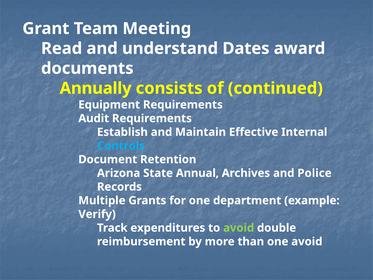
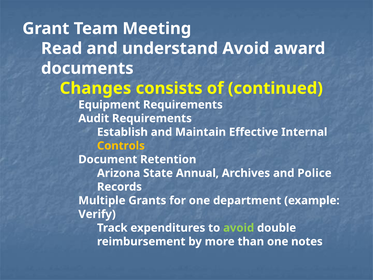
understand Dates: Dates -> Avoid (246, 48)
Annually: Annually -> Changes (95, 88)
Controls colour: light blue -> yellow (121, 146)
one avoid: avoid -> notes (307, 241)
